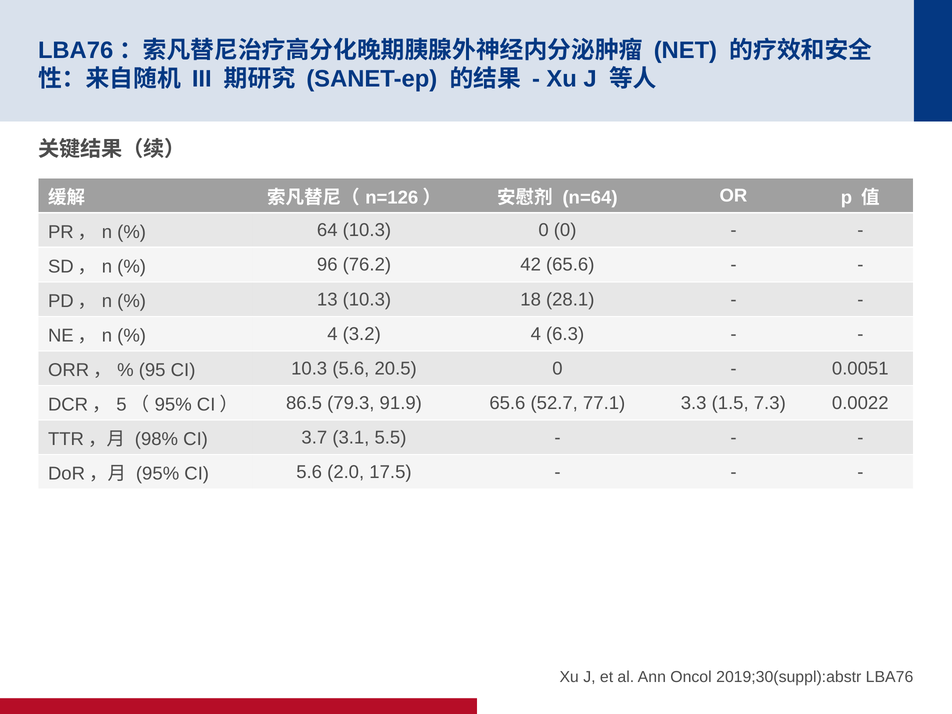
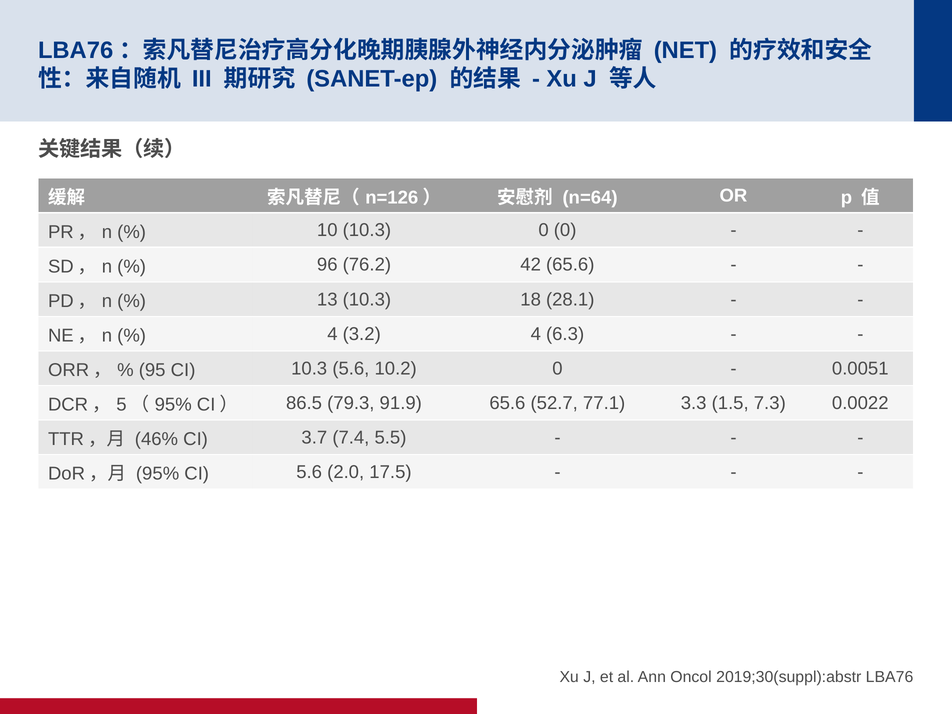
64: 64 -> 10 (327, 230)
20.5: 20.5 -> 10.2 (396, 368)
98%: 98% -> 46% (156, 439)
3.1: 3.1 -> 7.4 (351, 437)
